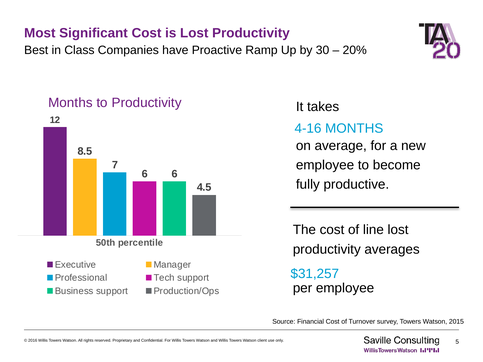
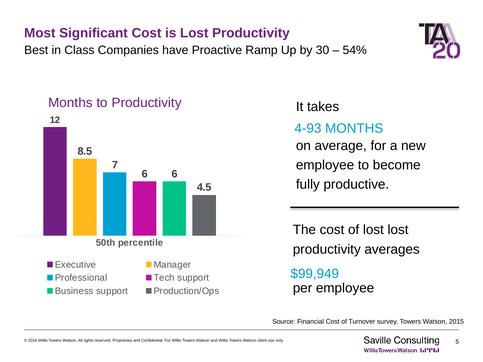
20%: 20% -> 54% (355, 50)
4-16: 4-16 -> 4-93 (308, 129)
of line: line -> lost (373, 230)
$31,257: $31,257 -> $99,949 (315, 274)
